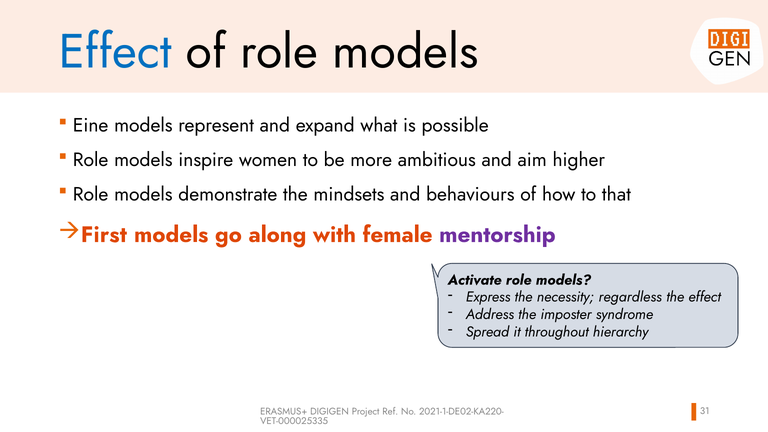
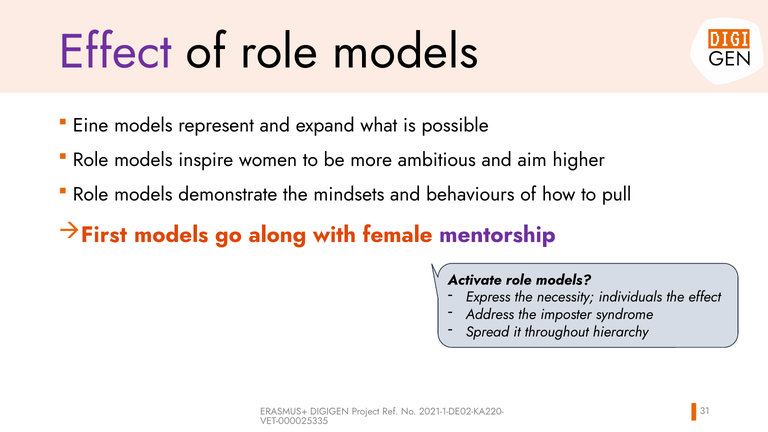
Effect colour: blue -> purple (115, 52)
that: that -> pull (617, 195)
regardless: regardless -> individuals (630, 297)
